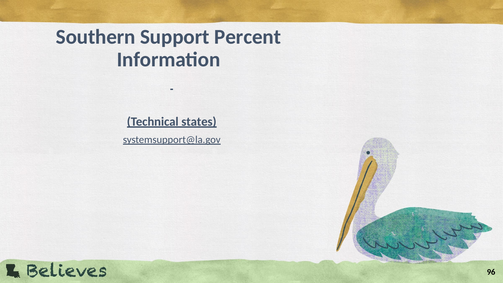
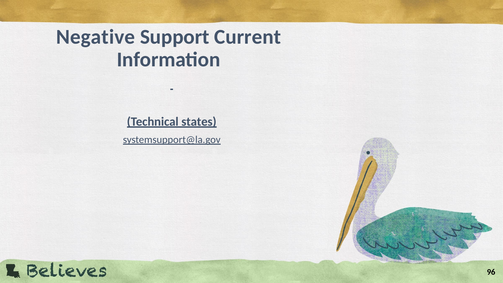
Southern: Southern -> Negative (96, 37)
Percent: Percent -> Current (248, 37)
